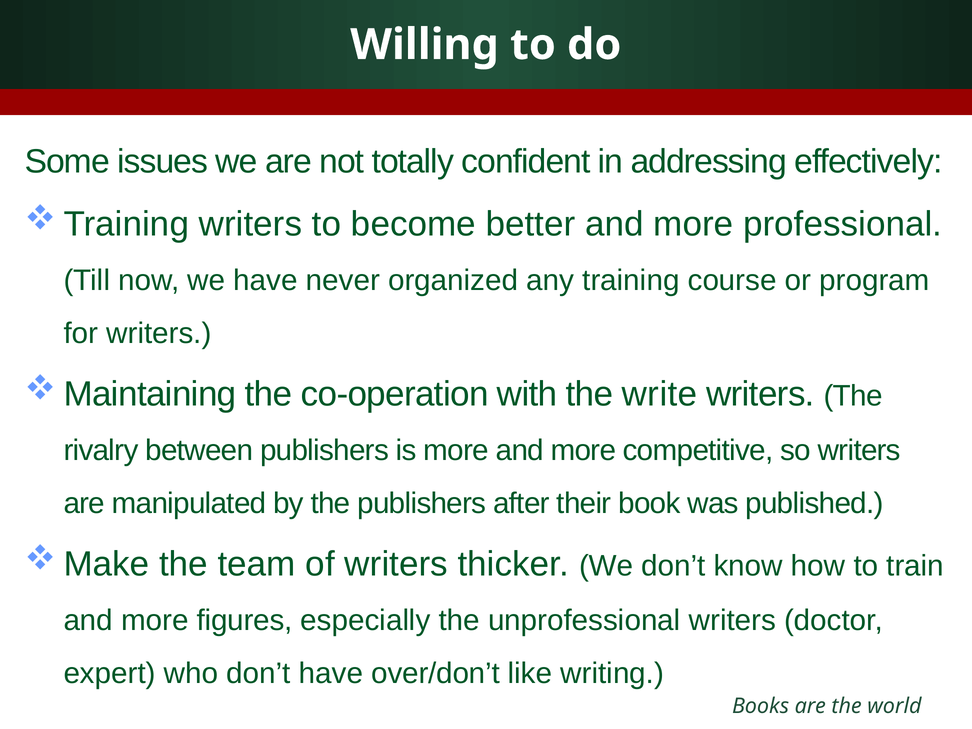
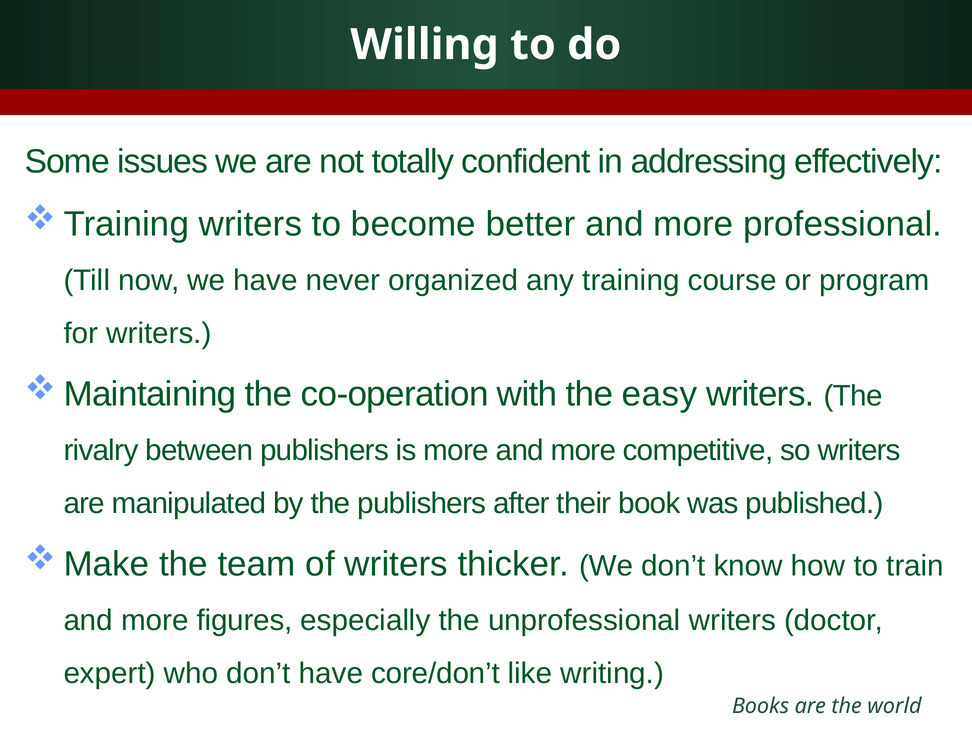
write: write -> easy (660, 394)
over/don’t: over/don’t -> core/don’t (435, 674)
